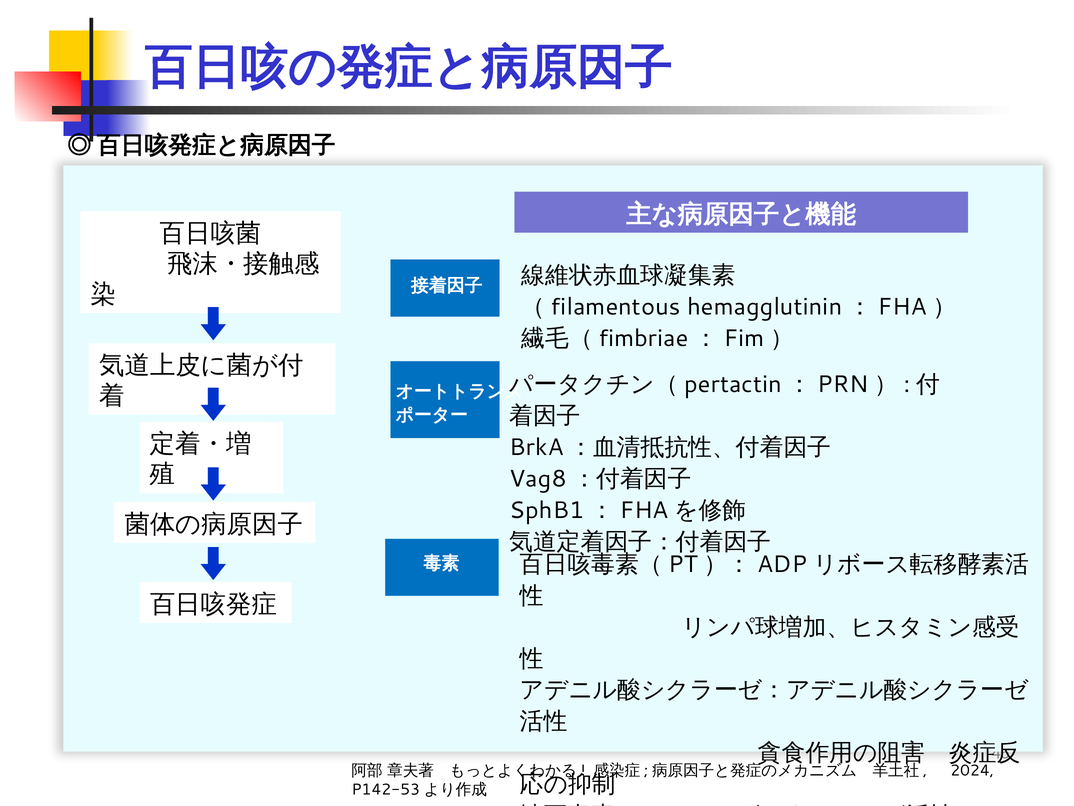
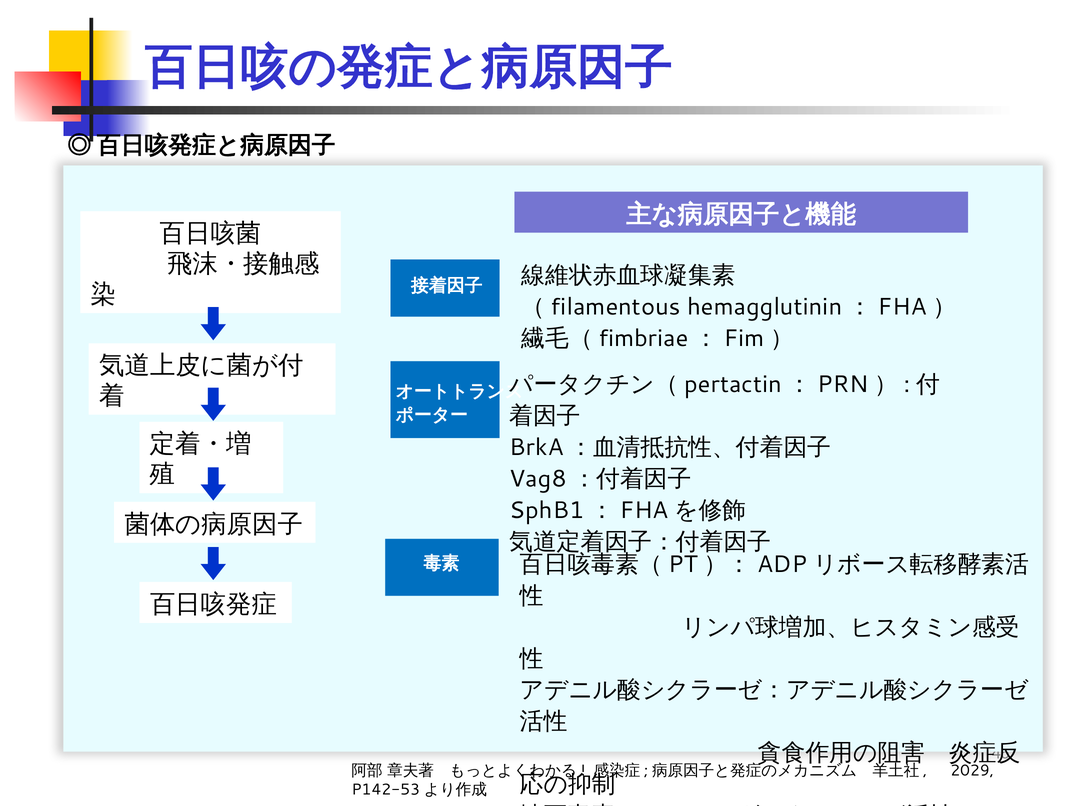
2024: 2024 -> 2029 (972, 770)
